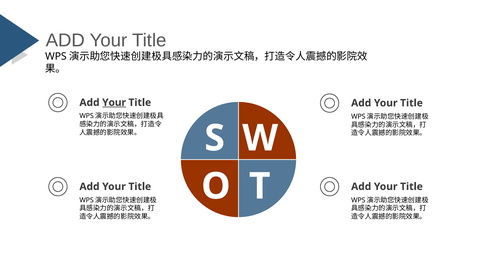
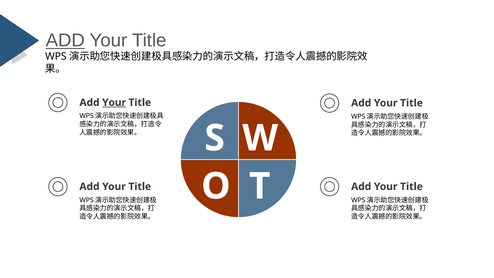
ADD underline: none -> present (65, 40)
